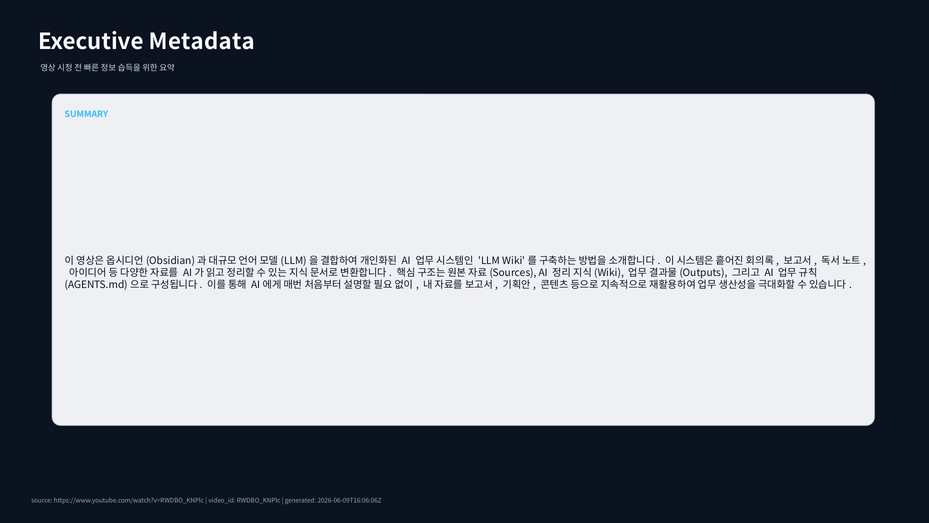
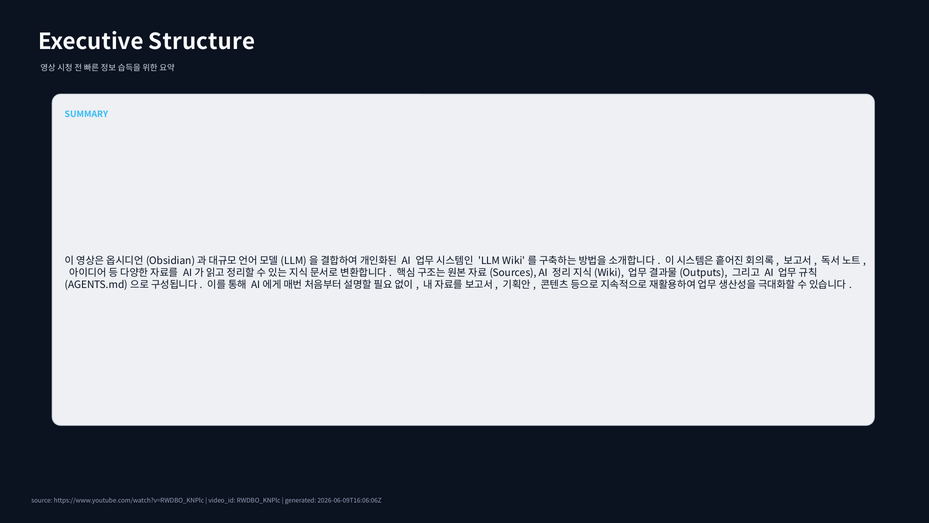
Metadata: Metadata -> Structure (202, 42)
